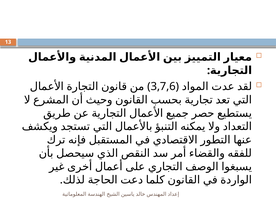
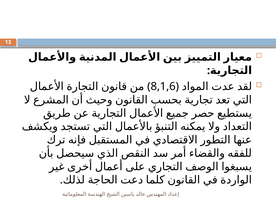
3,7,6: 3,7,6 -> 8,1,6 (163, 86)
